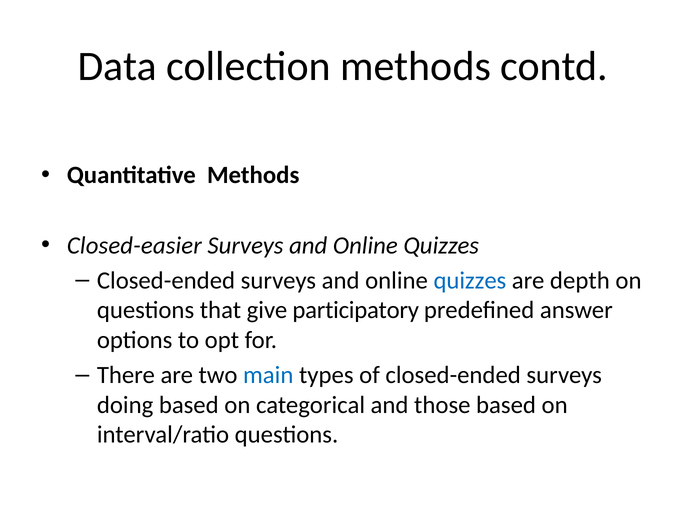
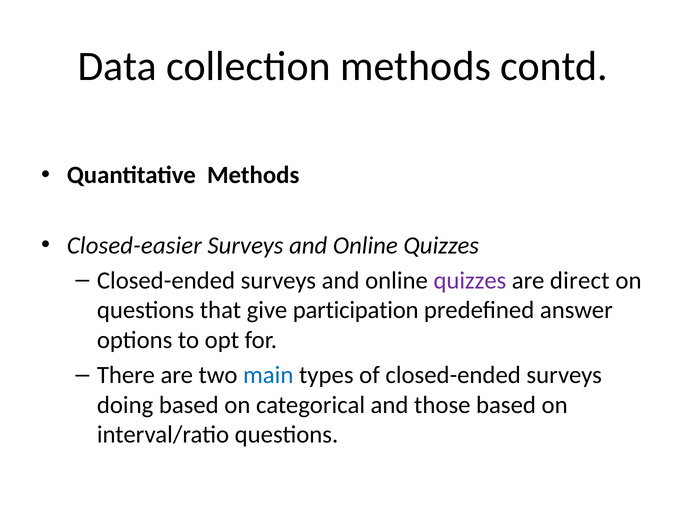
quizzes colour: blue -> purple (470, 280)
depth: depth -> direct (580, 280)
participatory: participatory -> participation (356, 310)
